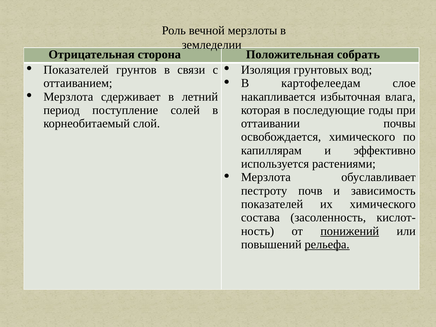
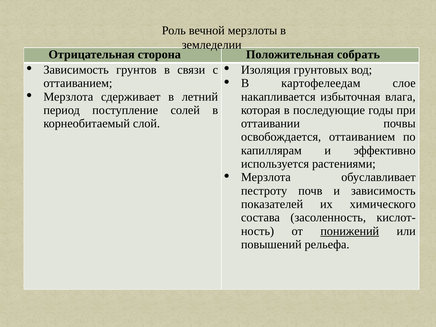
Показателей: Показателей -> Зависимость (76, 70)
освобождается химического: химического -> оттаиванием (362, 137)
рельефа underline: present -> none (327, 245)
